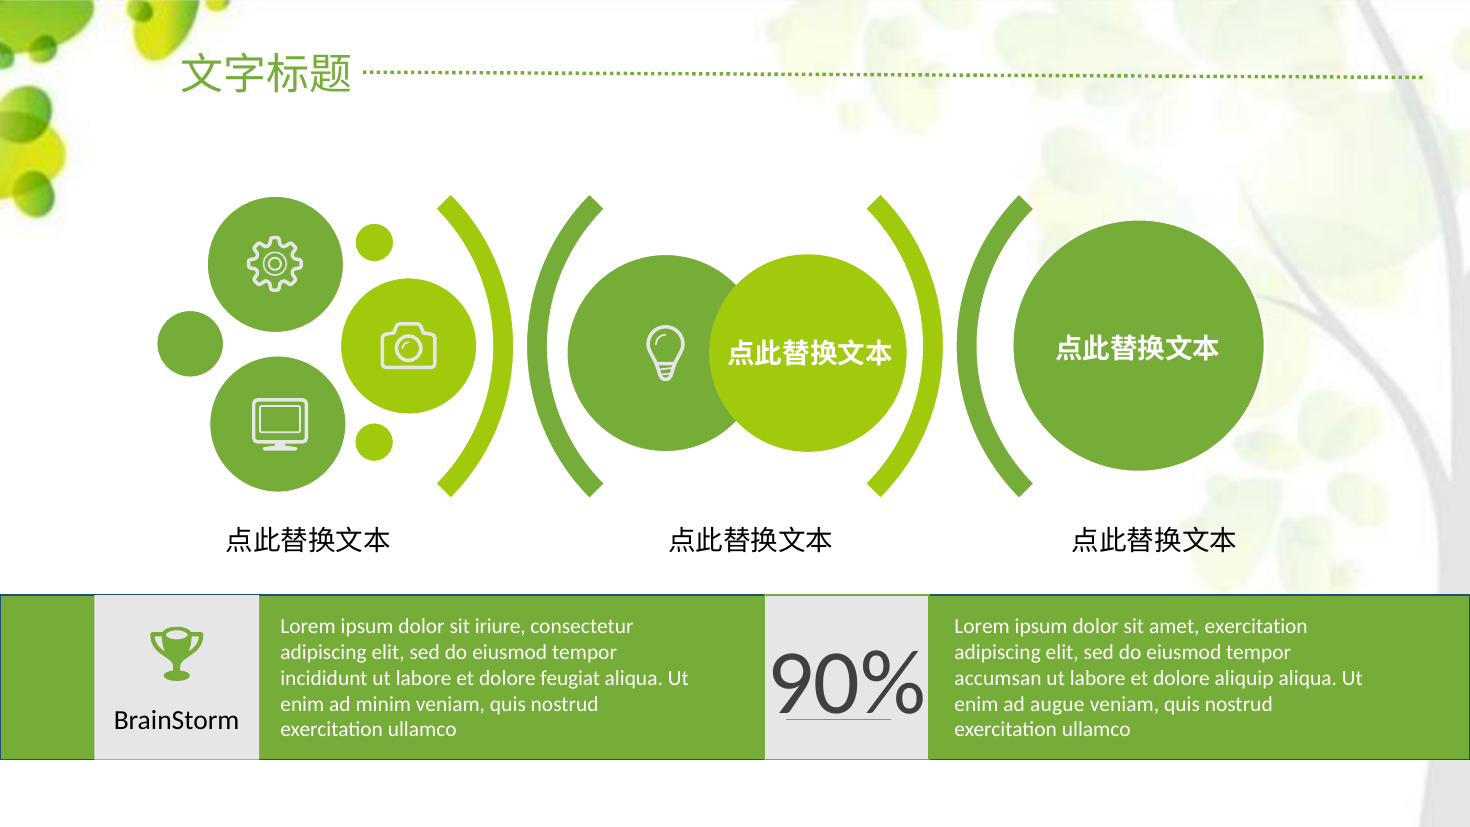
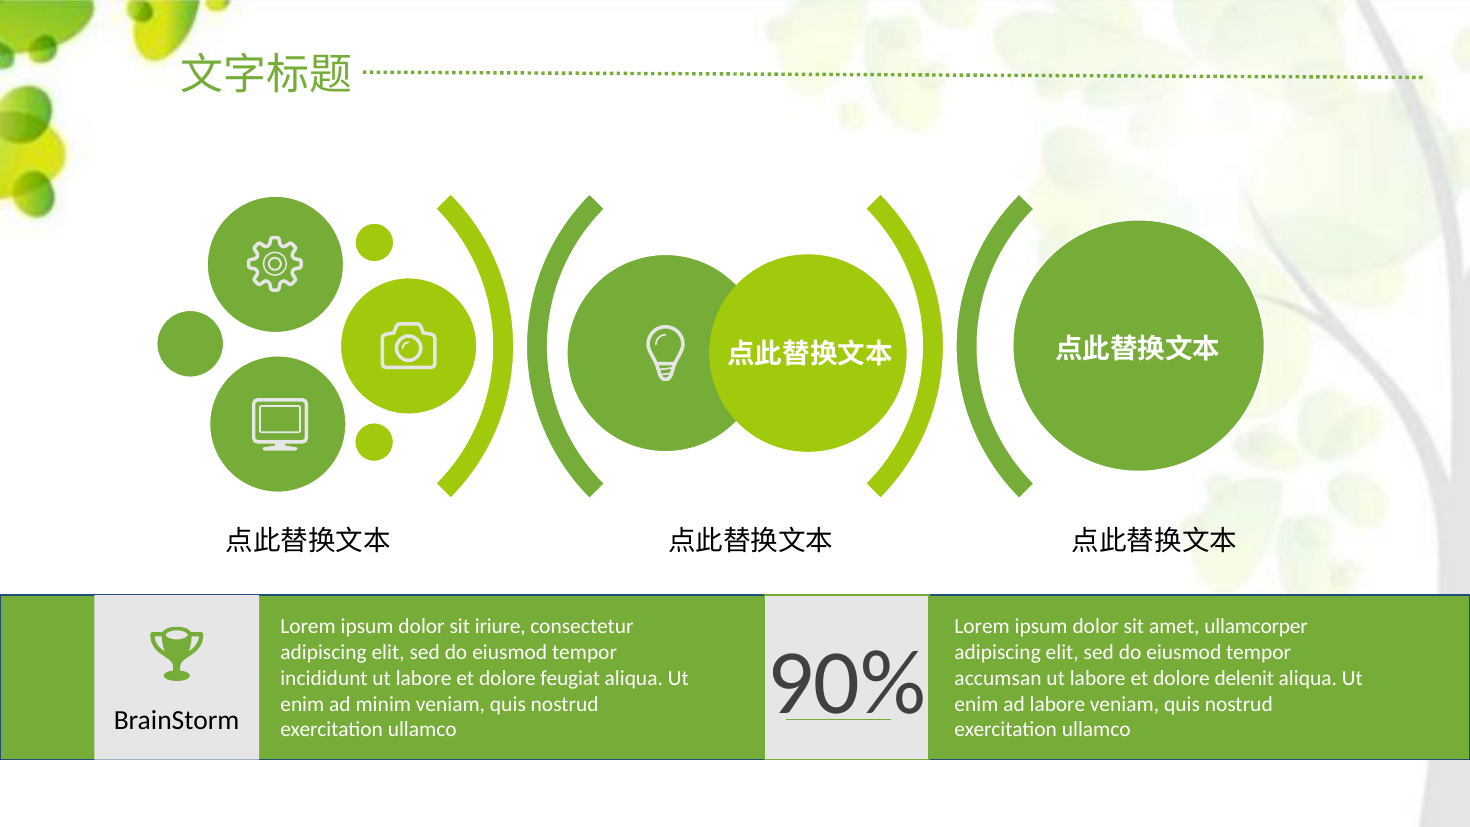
amet exercitation: exercitation -> ullamcorper (1256, 627)
aliquip: aliquip -> delenit (1244, 678)
ad augue: augue -> labore (1057, 704)
